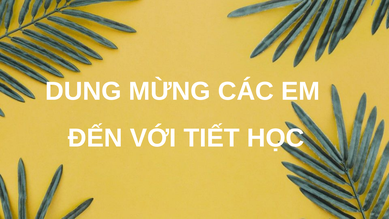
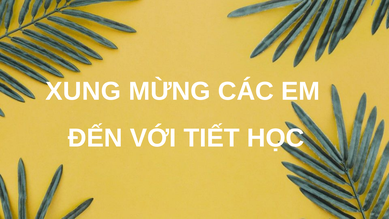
DUNG: DUNG -> XUNG (83, 91)
